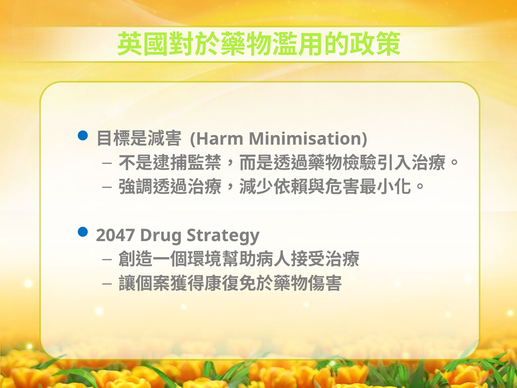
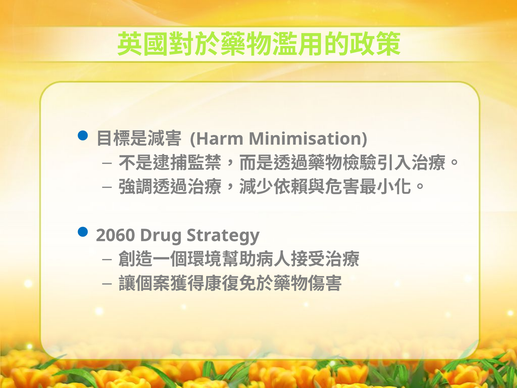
2047: 2047 -> 2060 (115, 235)
